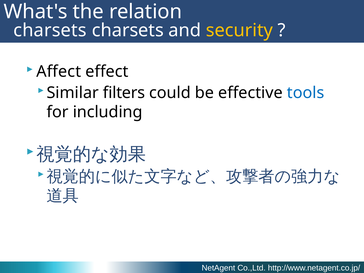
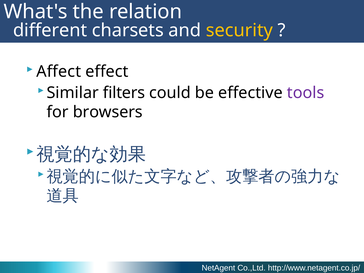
charsets: charsets -> different (50, 30)
tools colour: blue -> purple (306, 93)
including: including -> browsers (108, 112)
